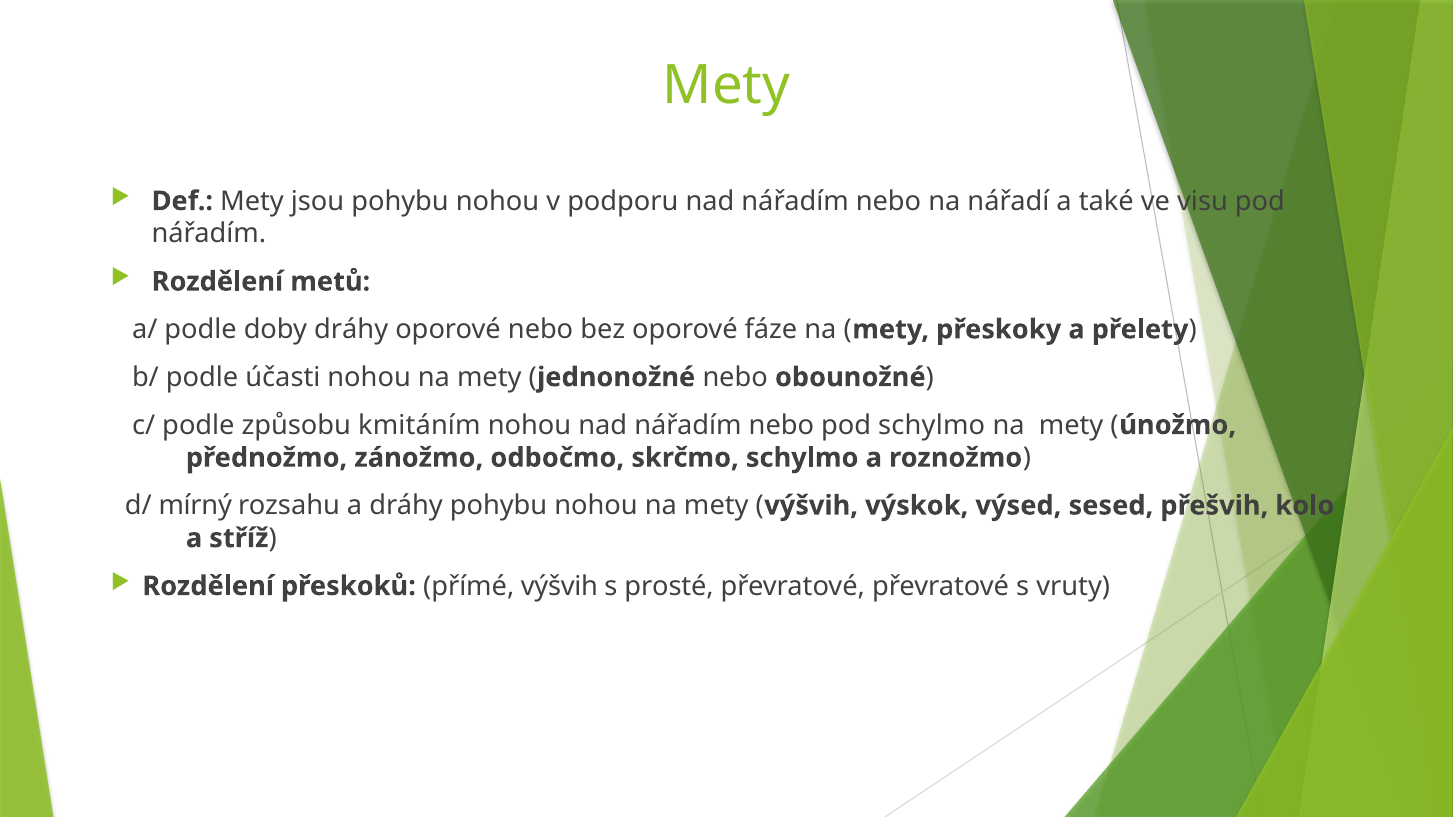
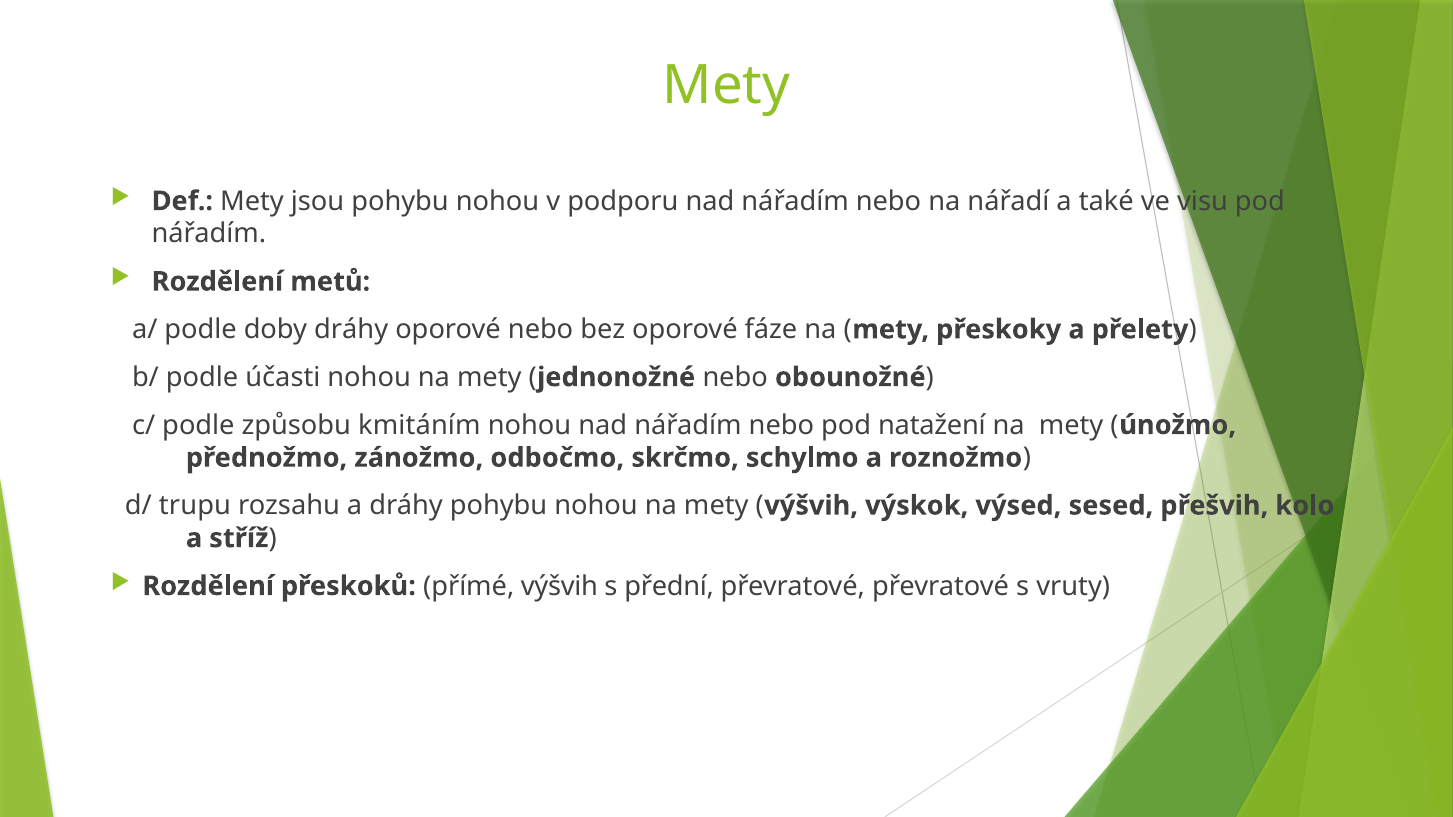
pod schylmo: schylmo -> natažení (932, 425)
mírný: mírný -> trupu (195, 506)
prosté: prosté -> přední (669, 586)
